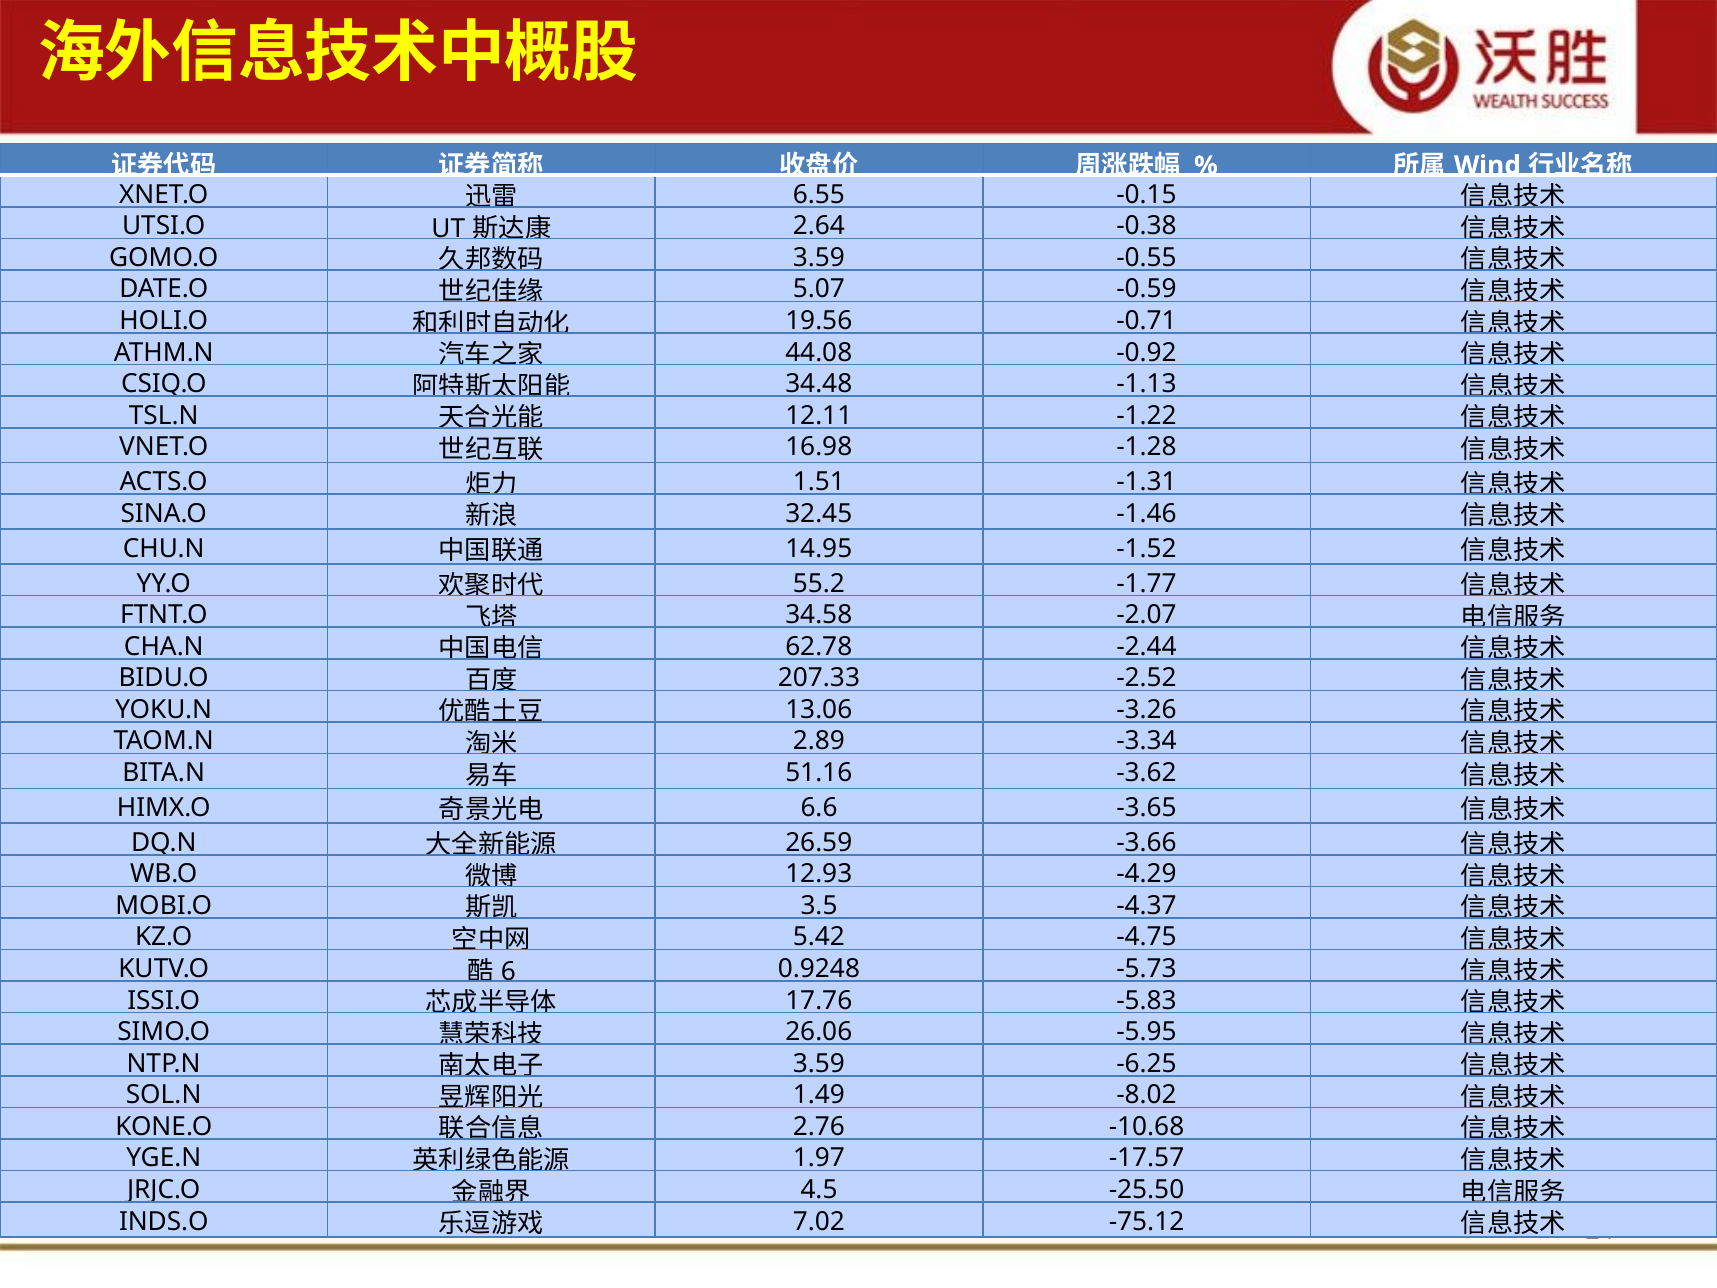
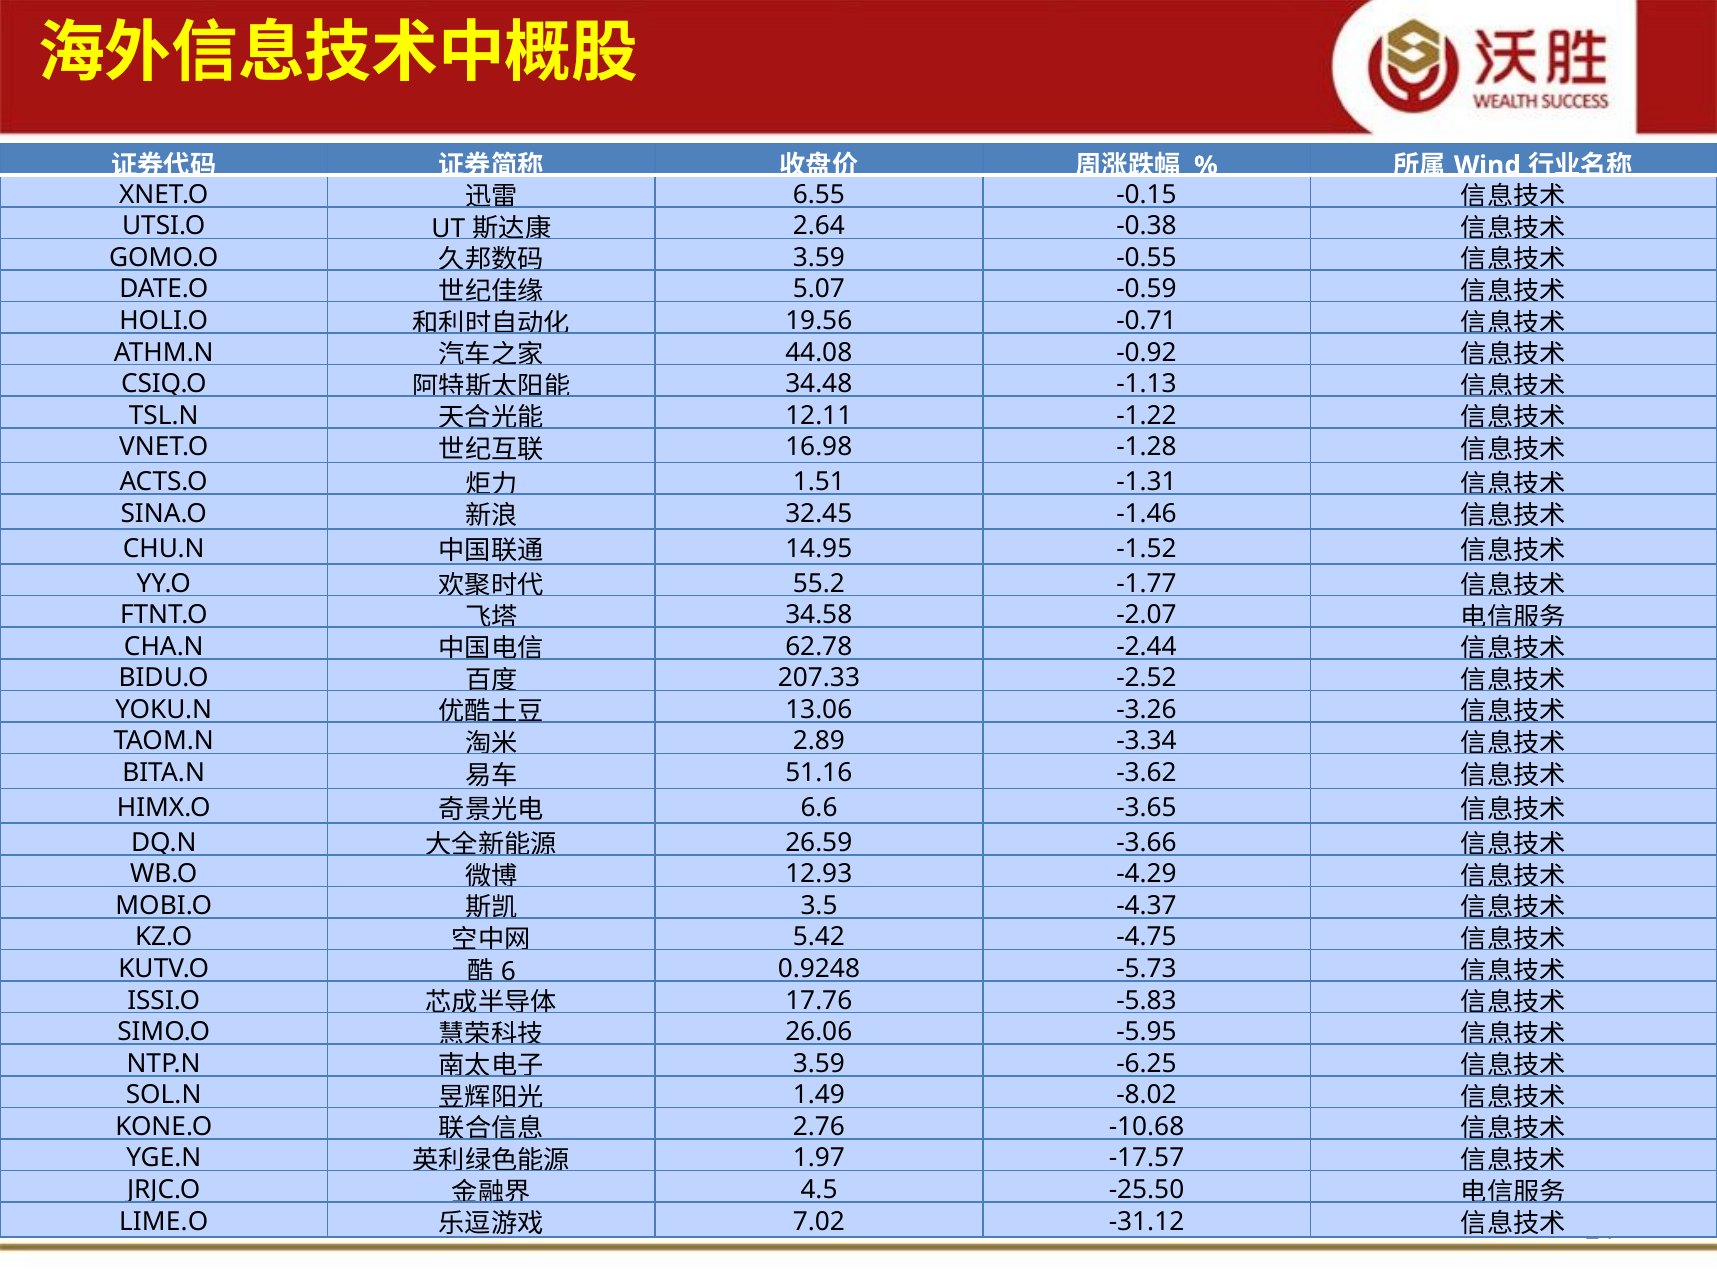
INDS.O: INDS.O -> LIME.O (164, 1221)
-75.12: -75.12 -> -31.12 (1147, 1221)
